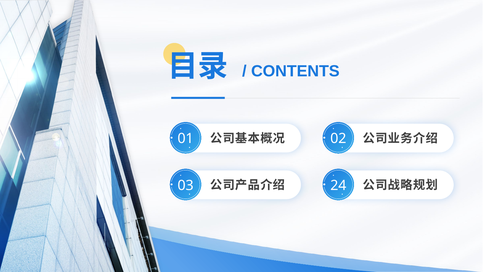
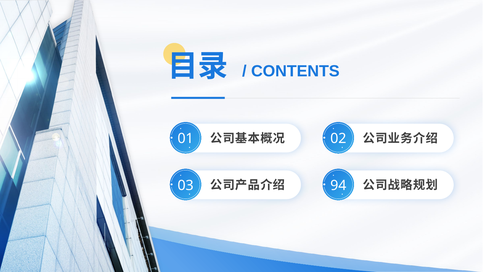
24: 24 -> 94 (338, 185)
